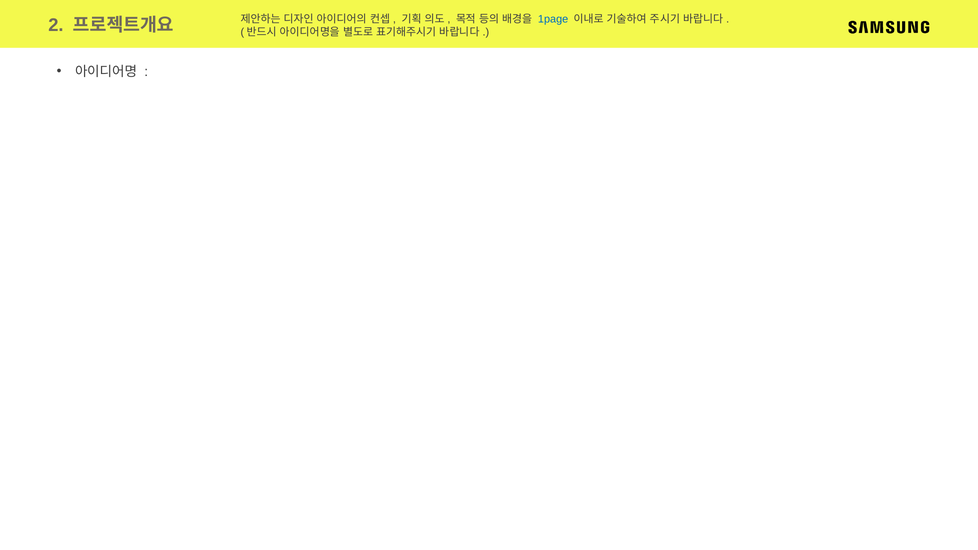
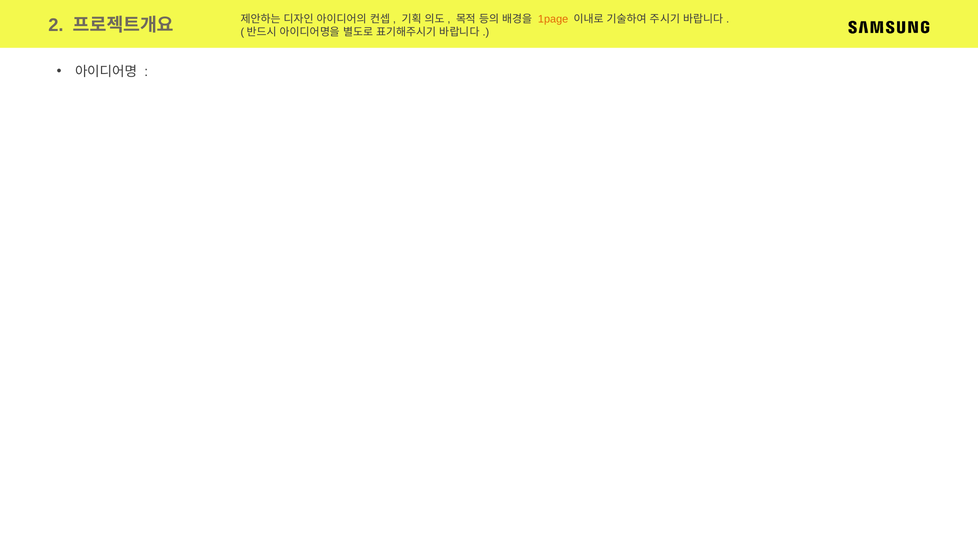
1page colour: blue -> orange (553, 19)
